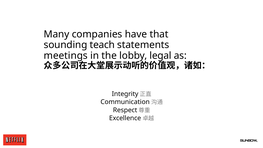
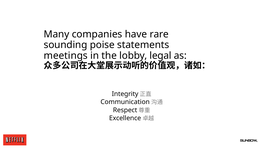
that: that -> rare (159, 34)
teach: teach -> poise (102, 45)
